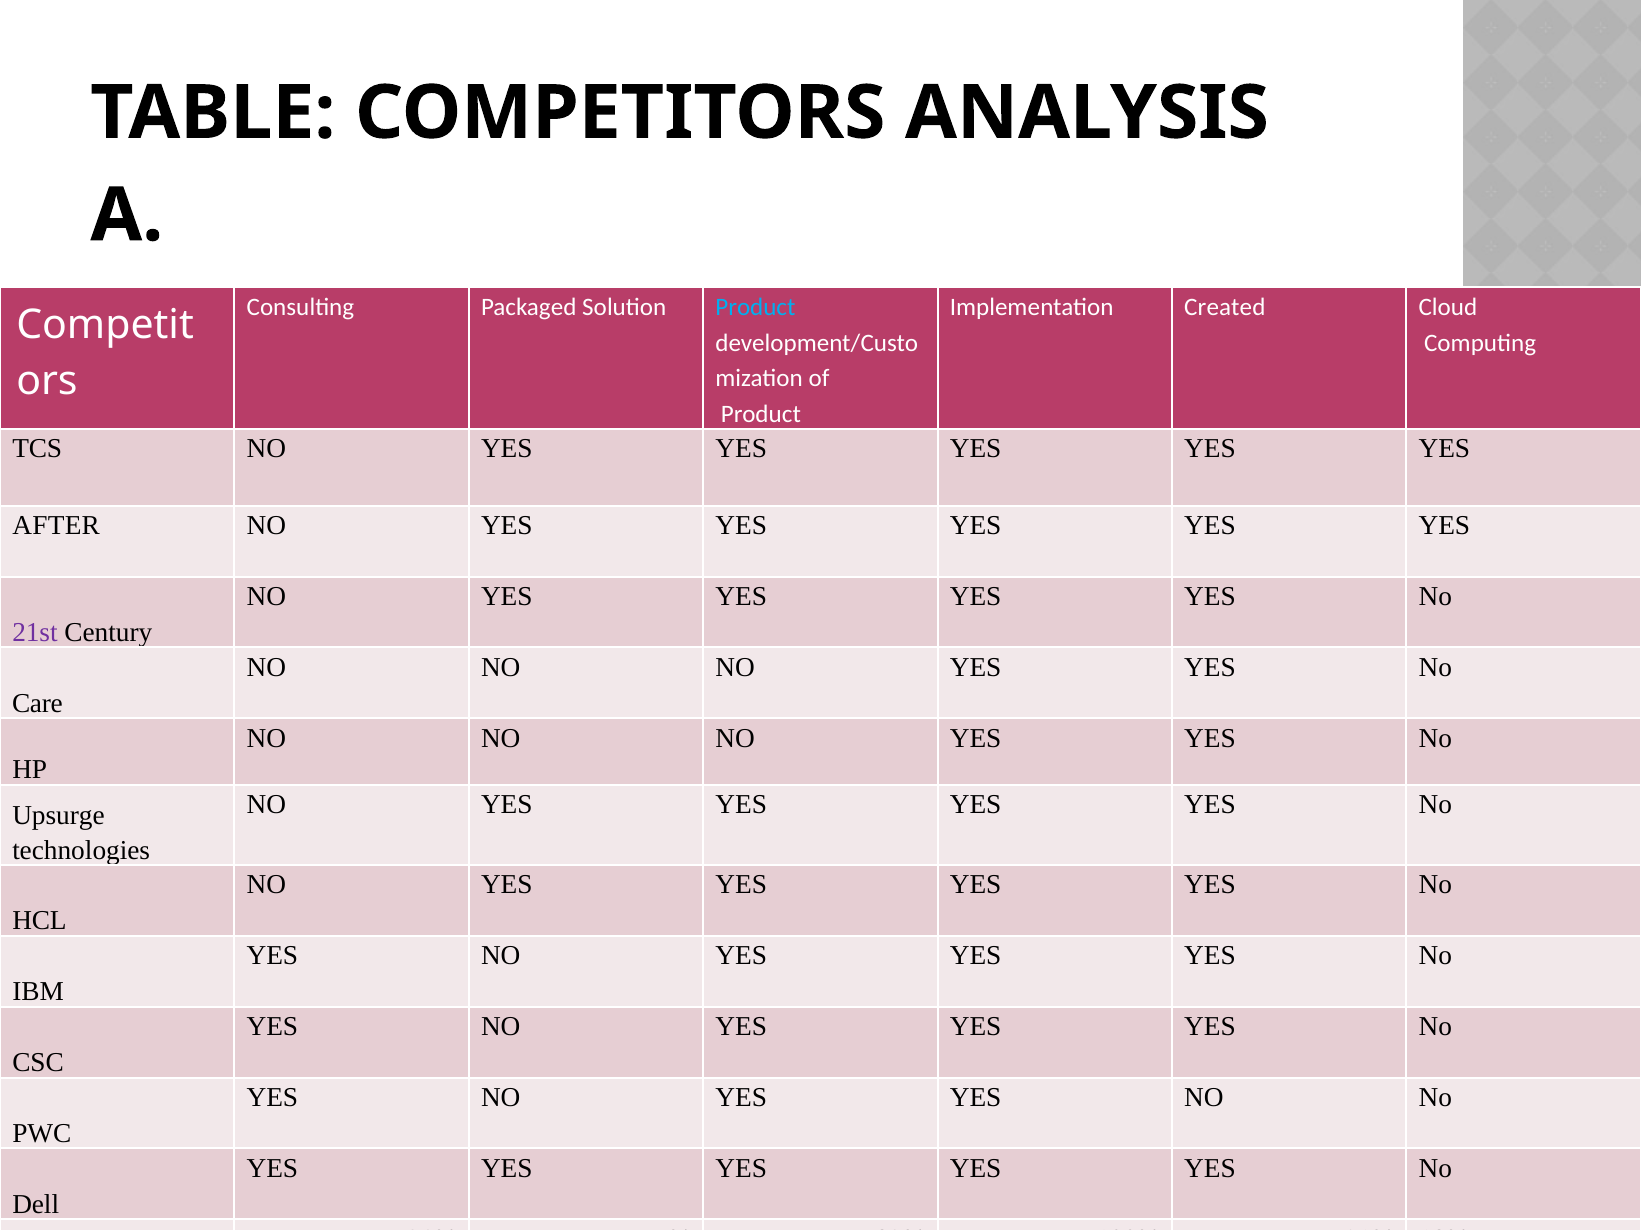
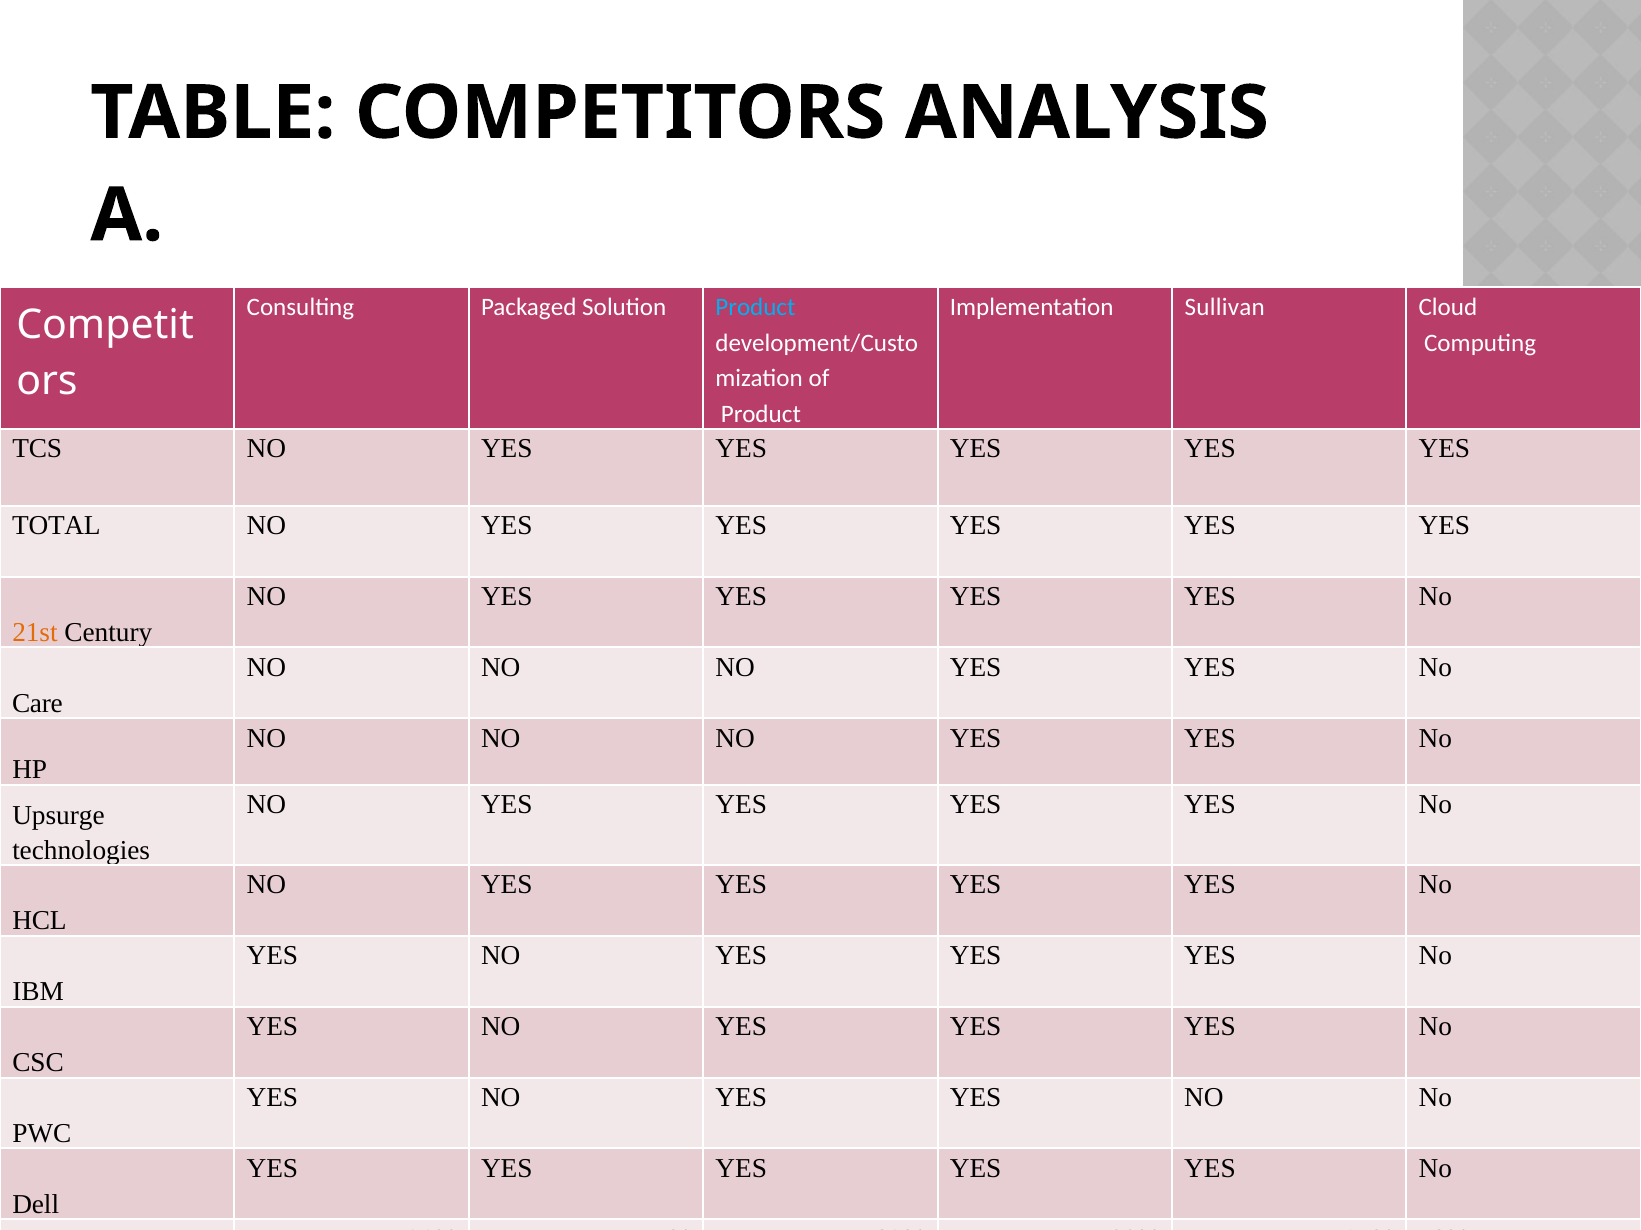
Created: Created -> Sullivan (1225, 308)
AFTER: AFTER -> TOTAL (56, 526)
21st colour: purple -> orange (35, 633)
